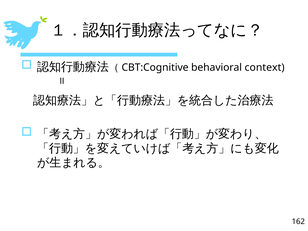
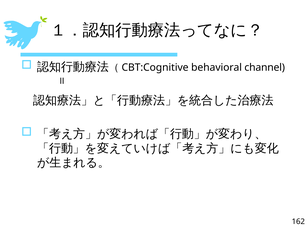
context: context -> channel (265, 67)
